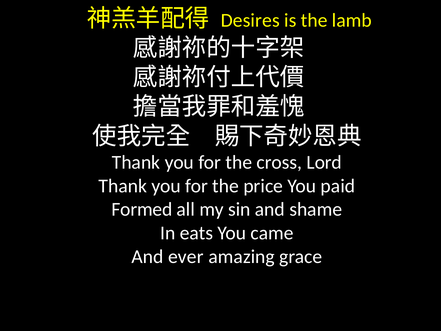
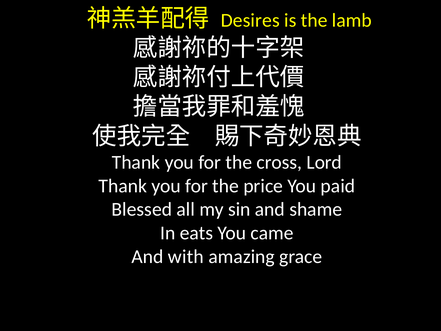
Formed: Formed -> Blessed (142, 209)
ever: ever -> with (186, 256)
